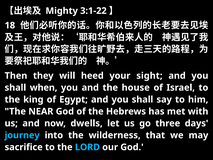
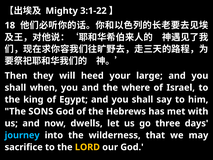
sight: sight -> large (149, 76)
house: house -> where (136, 87)
NEAR: NEAR -> SONS (41, 111)
LORD colour: light blue -> yellow (87, 147)
